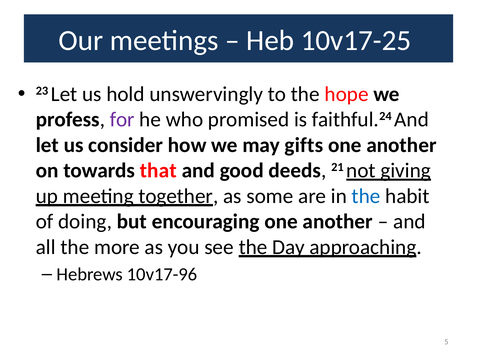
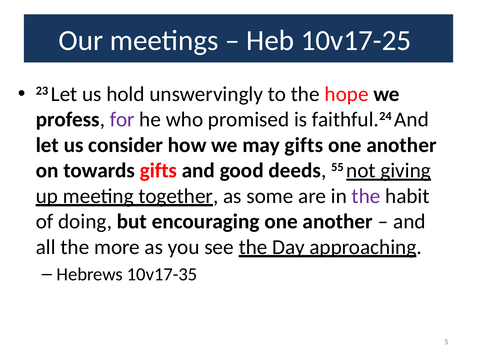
towards that: that -> gifts (158, 170)
21: 21 -> 55 (337, 167)
the colour: blue -> purple (366, 196)
10v17-96: 10v17-96 -> 10v17-35 (162, 274)
